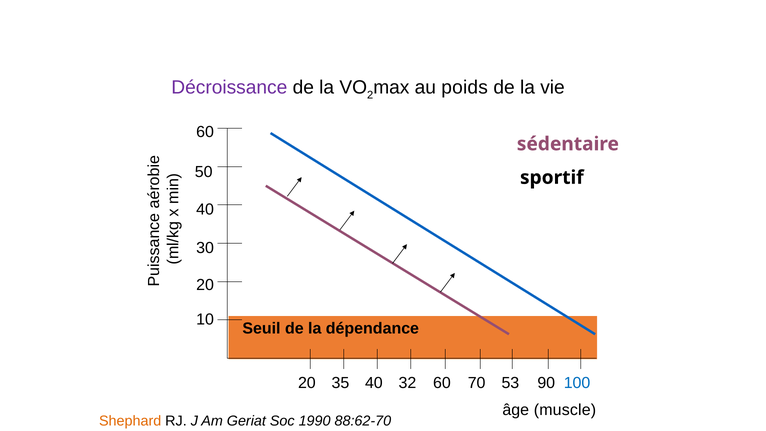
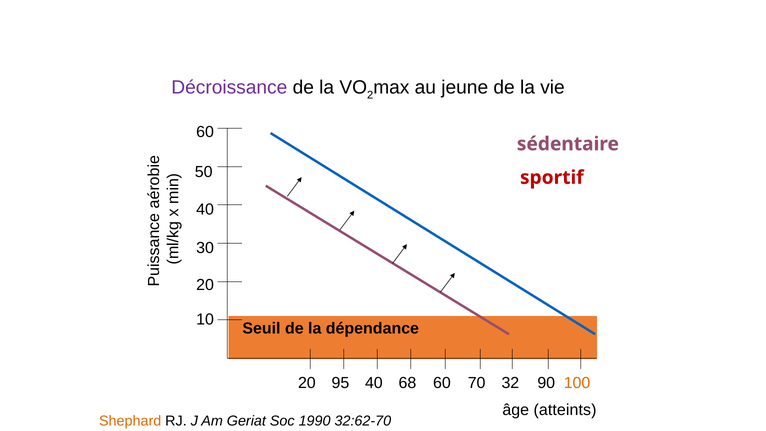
poids: poids -> jeune (465, 87)
sportif colour: black -> red (552, 177)
35: 35 -> 95 (340, 383)
32: 32 -> 68 (407, 383)
53: 53 -> 32 (510, 383)
100 colour: blue -> orange (577, 383)
muscle: muscle -> atteints (565, 410)
88:62-70: 88:62-70 -> 32:62-70 (363, 421)
